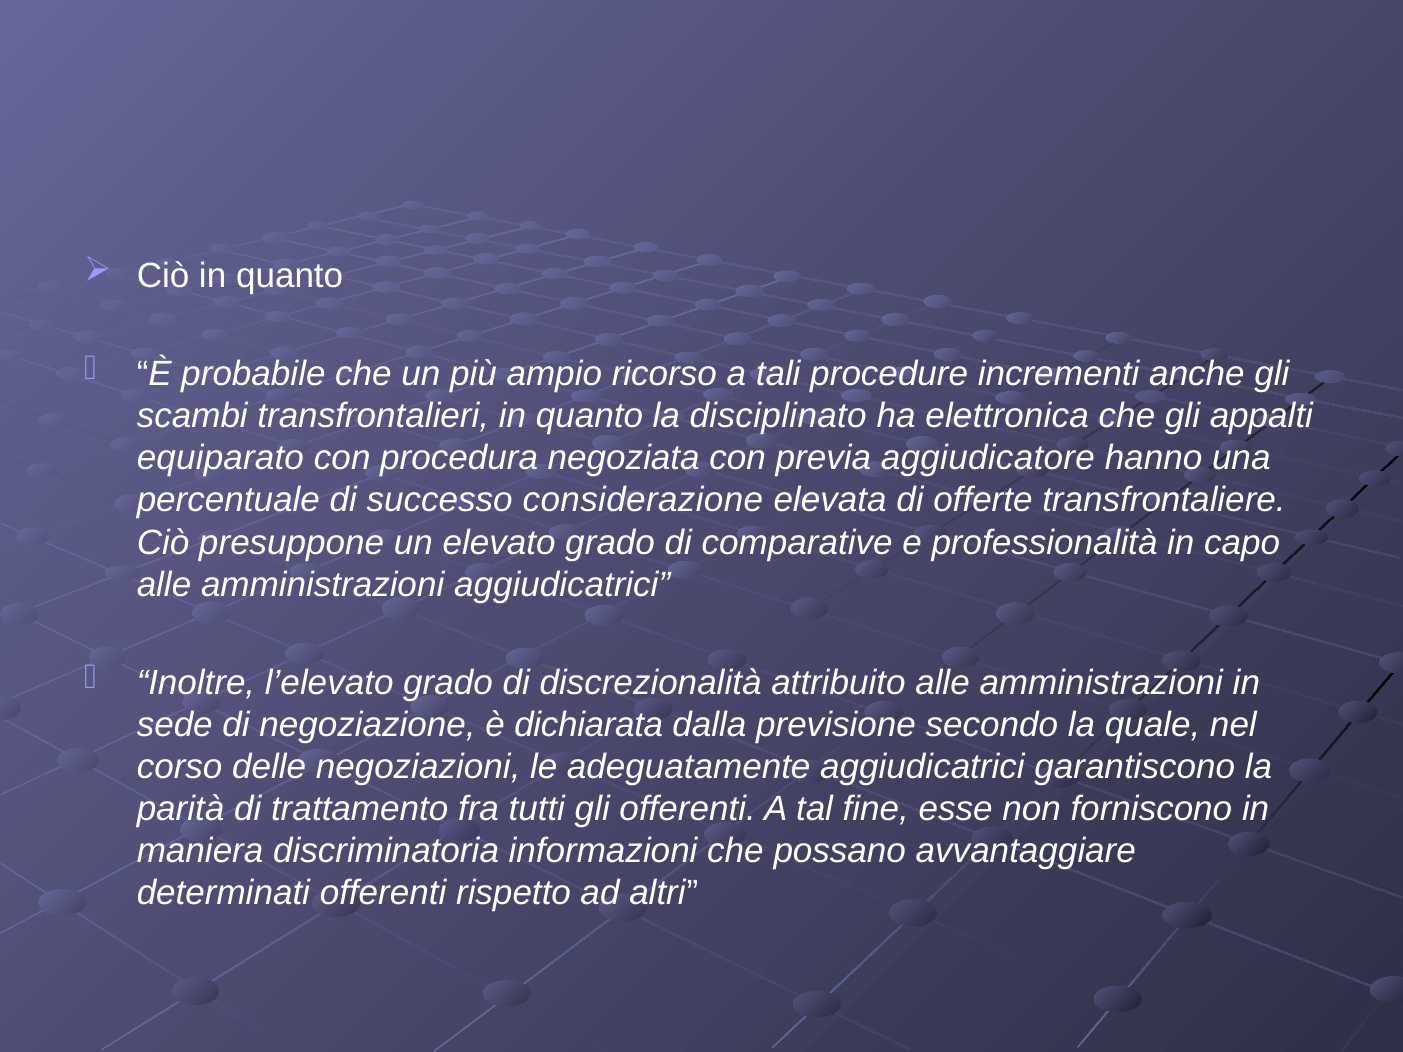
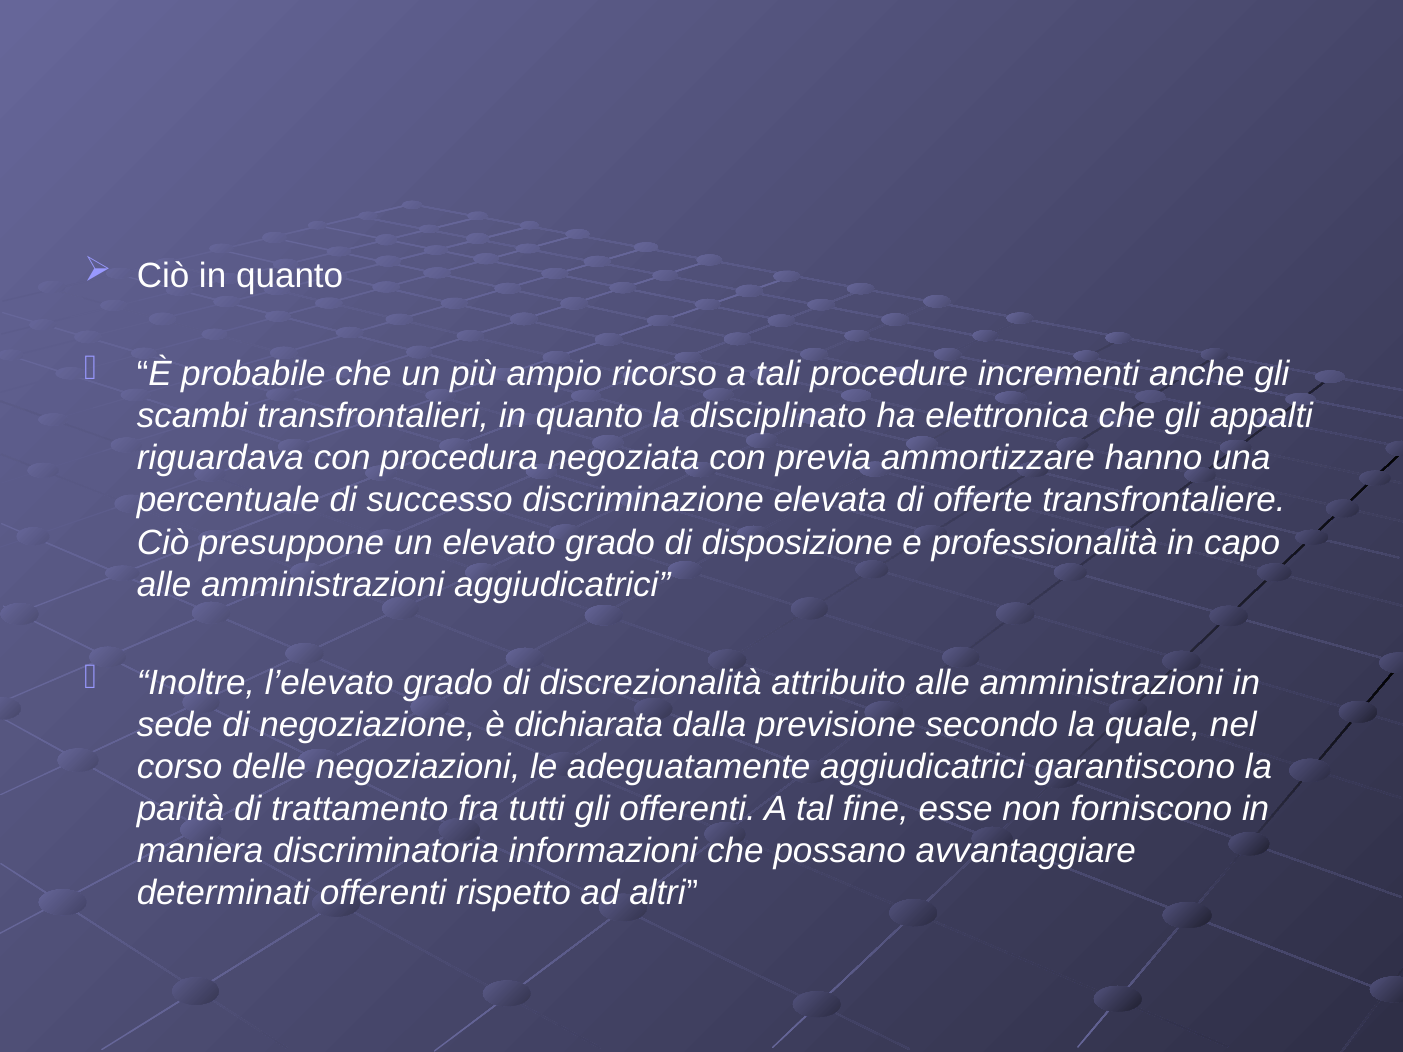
equiparato: equiparato -> riguardava (220, 458)
aggiudicatore: aggiudicatore -> ammortizzare (988, 458)
considerazione: considerazione -> discriminazione (643, 501)
comparative: comparative -> disposizione (797, 543)
